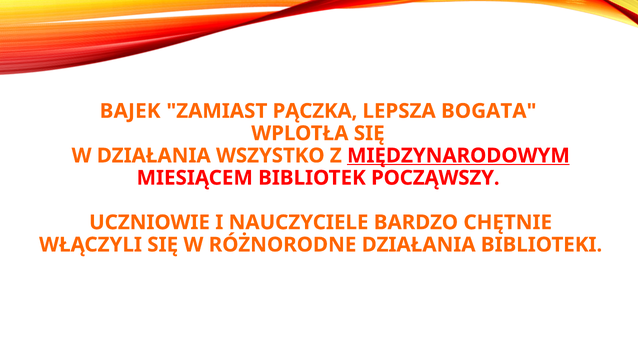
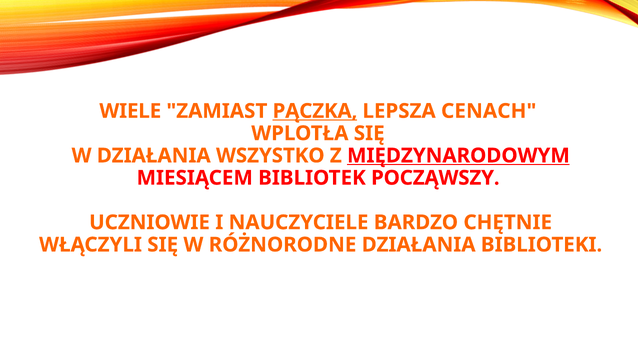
BAJEK: BAJEK -> WIELE (130, 111)
PĄCZKA underline: none -> present (315, 111)
BOGATA: BOGATA -> CENACH (489, 111)
